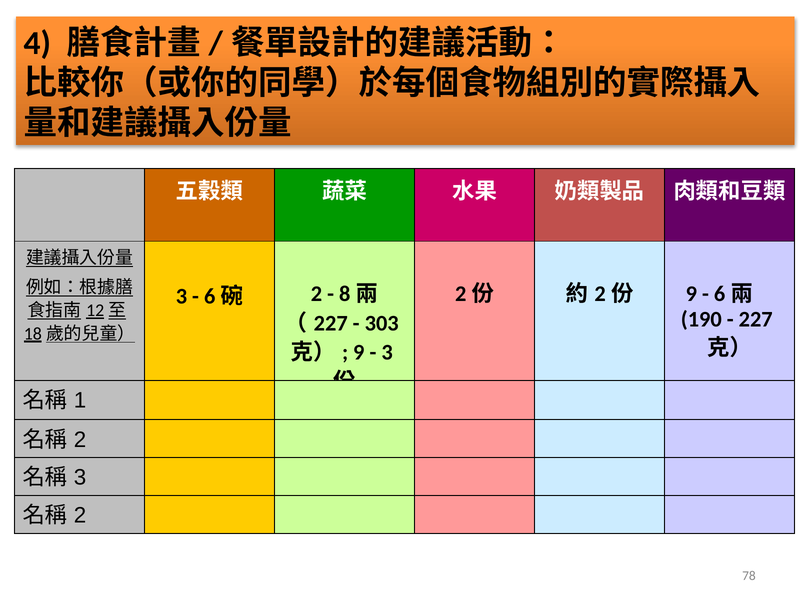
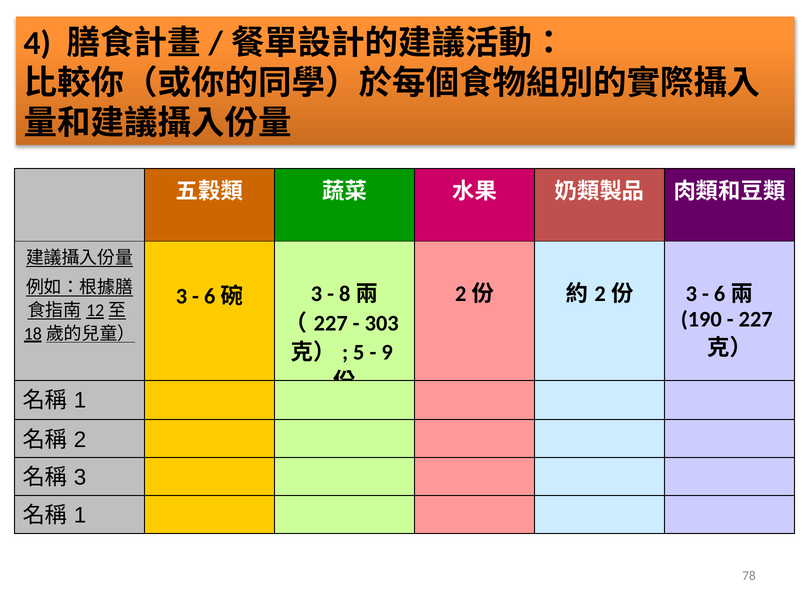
9: 9 -> 3 (691, 294)
2: 2 -> 3 (316, 294)
9: 9 -> 5 (359, 352)
3: 3 -> 9 (387, 352)
2: 2 -> 1 (80, 516)
